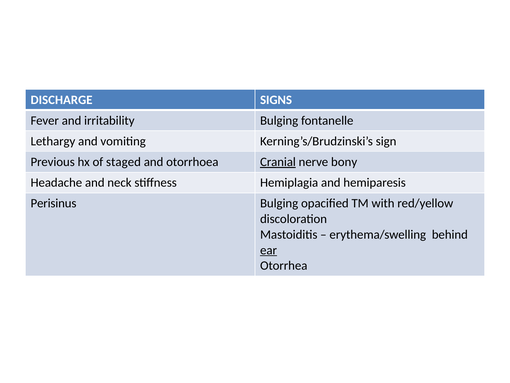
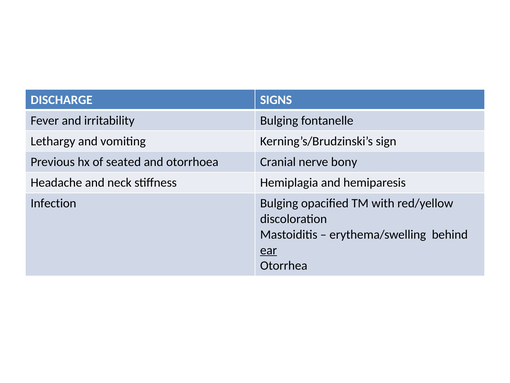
staged: staged -> seated (124, 162)
Cranial underline: present -> none (278, 162)
Perisinus: Perisinus -> Infection (53, 203)
